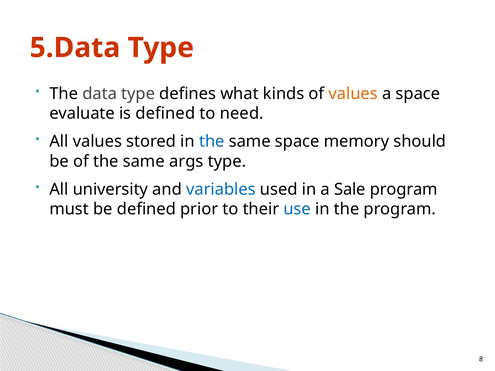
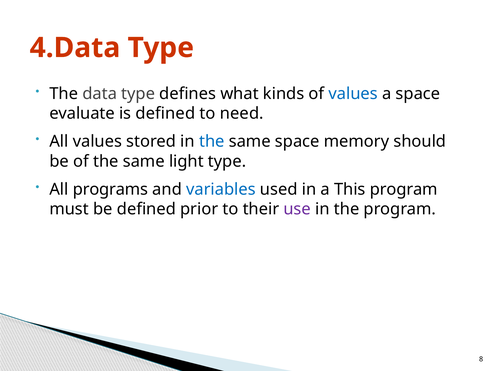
5.Data: 5.Data -> 4.Data (75, 48)
values colour: orange -> blue (353, 94)
args: args -> light (186, 161)
university: university -> programs (110, 189)
Sale: Sale -> This (350, 189)
use colour: blue -> purple (297, 209)
